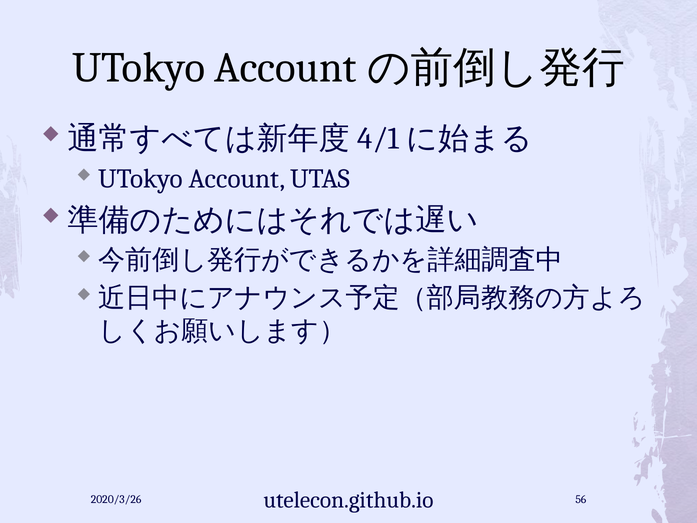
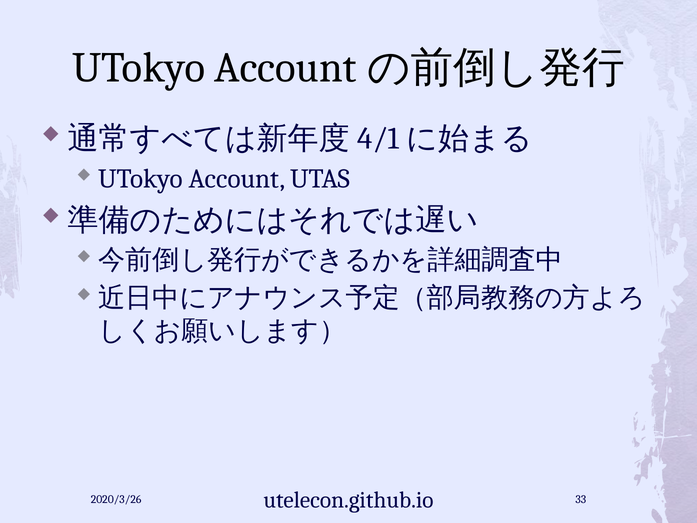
56: 56 -> 33 (581, 499)
